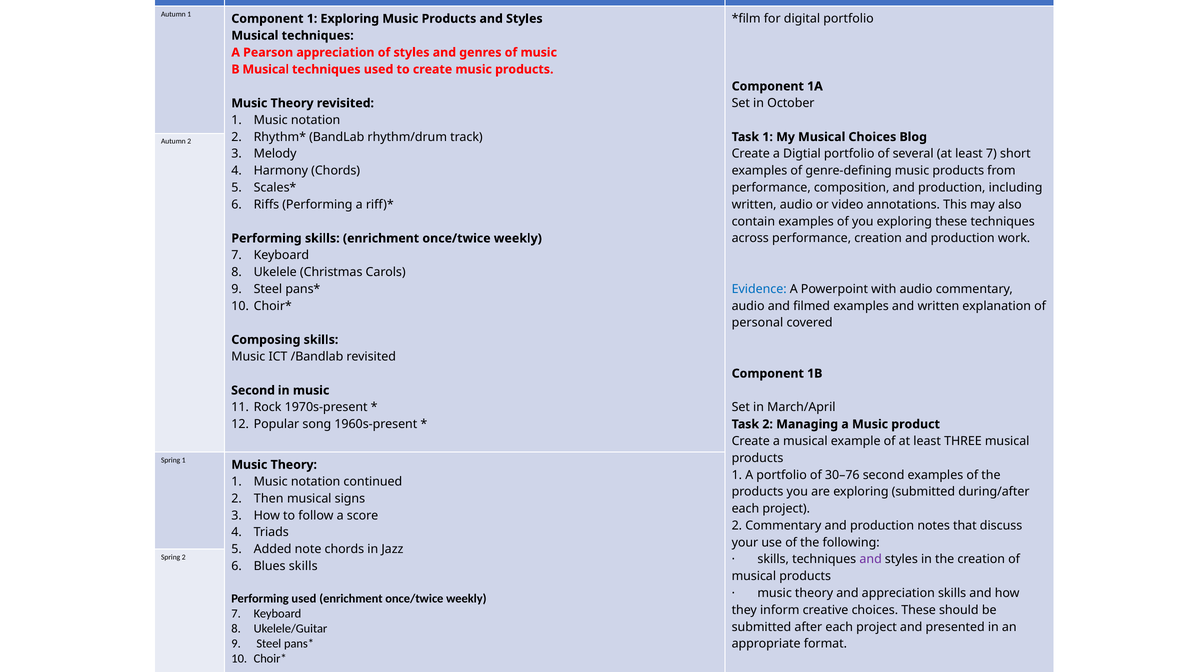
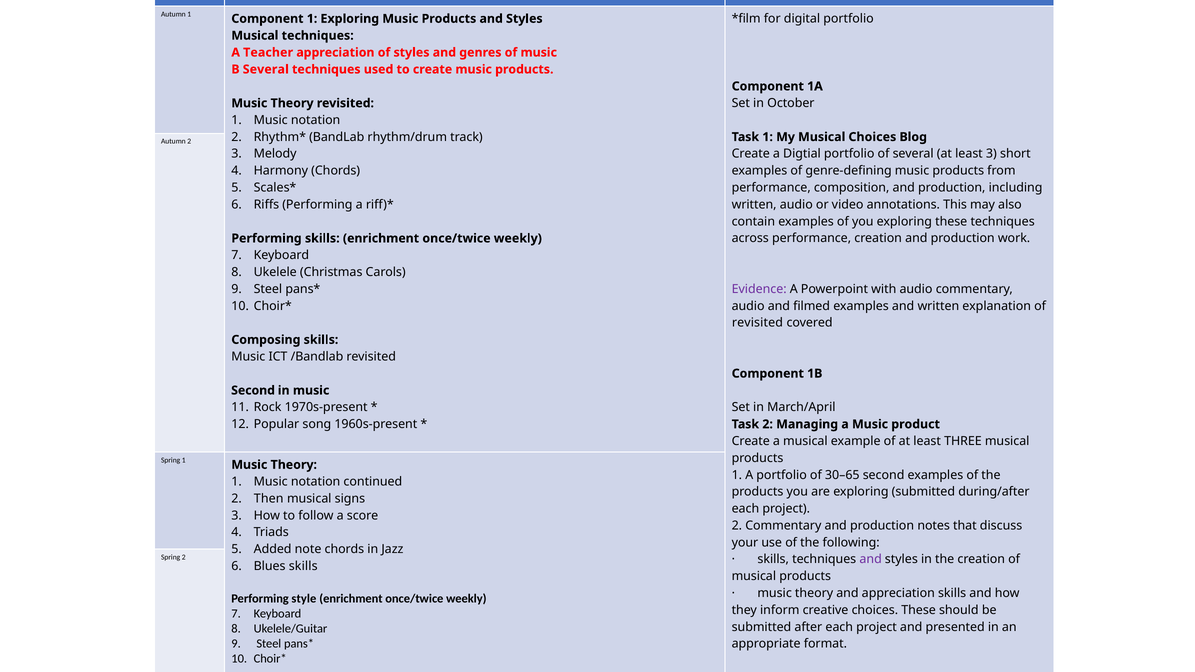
A Pearson: Pearson -> Teacher (268, 52)
B Musical: Musical -> Several (266, 69)
least 7: 7 -> 3 (991, 154)
Evidence colour: blue -> purple (759, 289)
personal: personal -> revisited (757, 323)
30–76: 30–76 -> 30–65 (842, 475)
Performing used: used -> style (304, 599)
